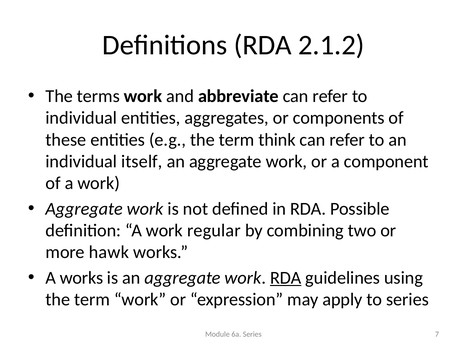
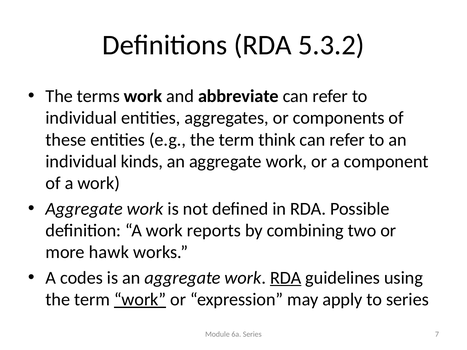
2.1.2: 2.1.2 -> 5.3.2 (331, 45)
itself: itself -> kinds (142, 162)
regular: regular -> reports (214, 231)
A works: works -> codes (81, 278)
work underline: none -> present (140, 300)
